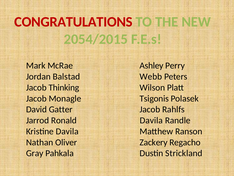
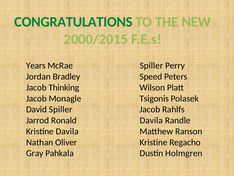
CONGRATULATIONS colour: red -> green (73, 22)
2054/2015: 2054/2015 -> 2000/2015 (96, 39)
Mark: Mark -> Years (36, 65)
Ashley: Ashley -> Spiller (151, 65)
Balstad: Balstad -> Bradley (66, 76)
Webb: Webb -> Speed (151, 76)
David Gatter: Gatter -> Spiller (61, 109)
Zackery: Zackery -> Kristine (154, 142)
Strickland: Strickland -> Holmgren (184, 153)
